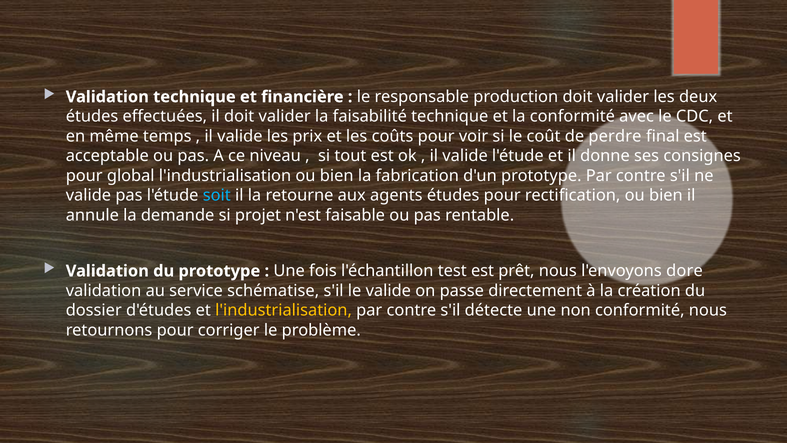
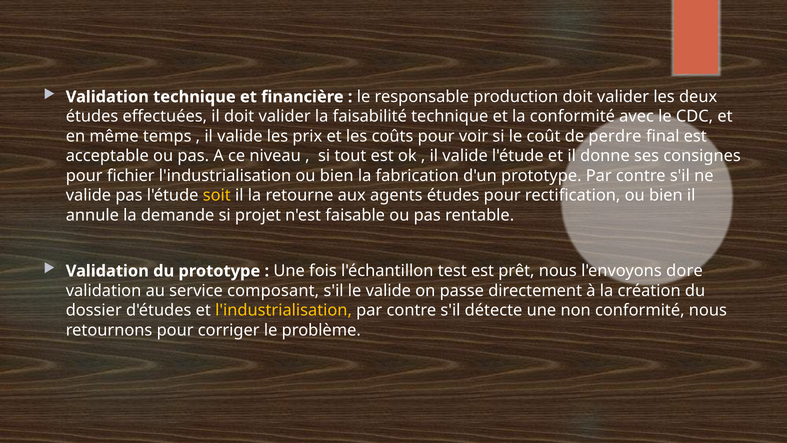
global: global -> fichier (131, 176)
soit colour: light blue -> yellow (217, 195)
schématise: schématise -> composant (273, 291)
